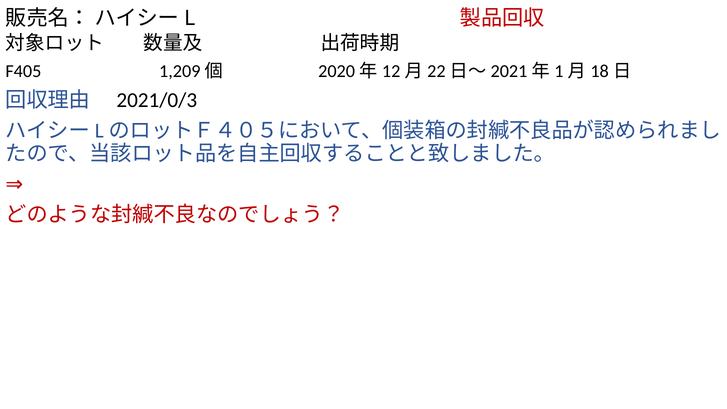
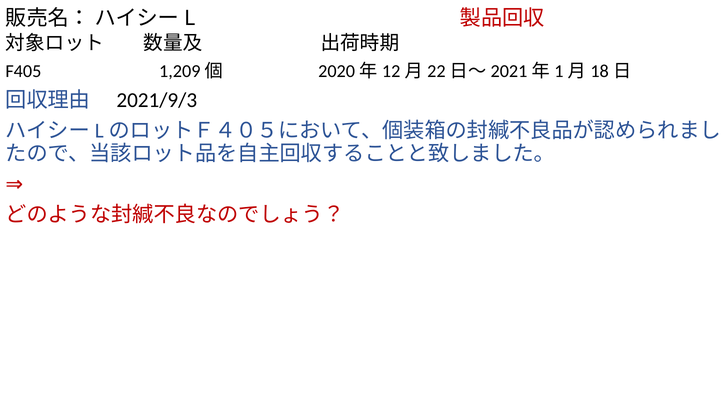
2021/0/3: 2021/0/3 -> 2021/9/3 (157, 100)
